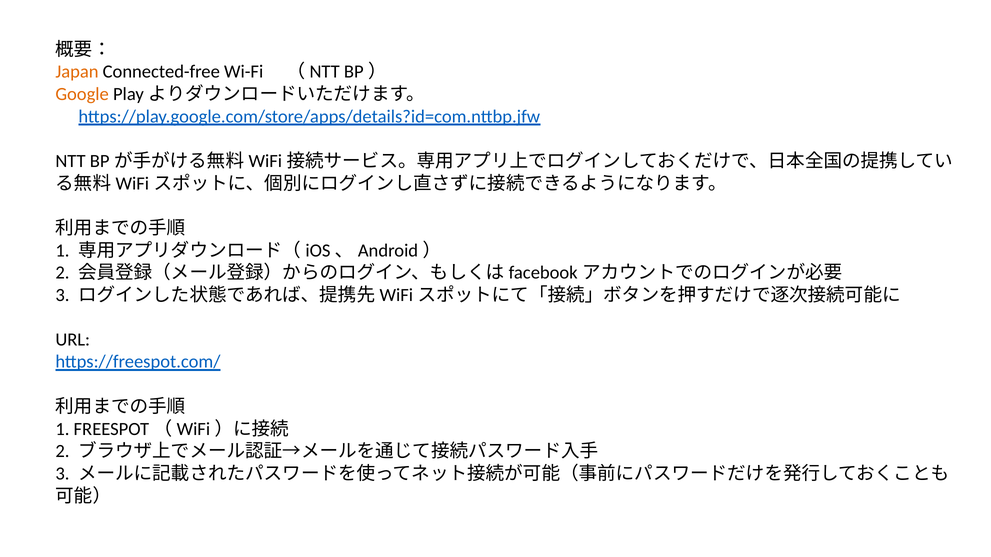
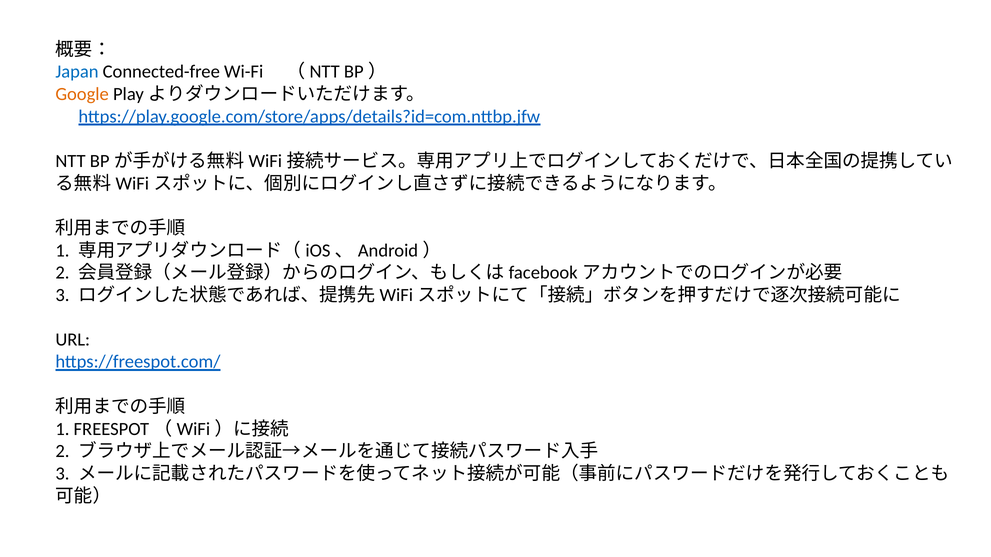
Japan colour: orange -> blue (77, 72)
